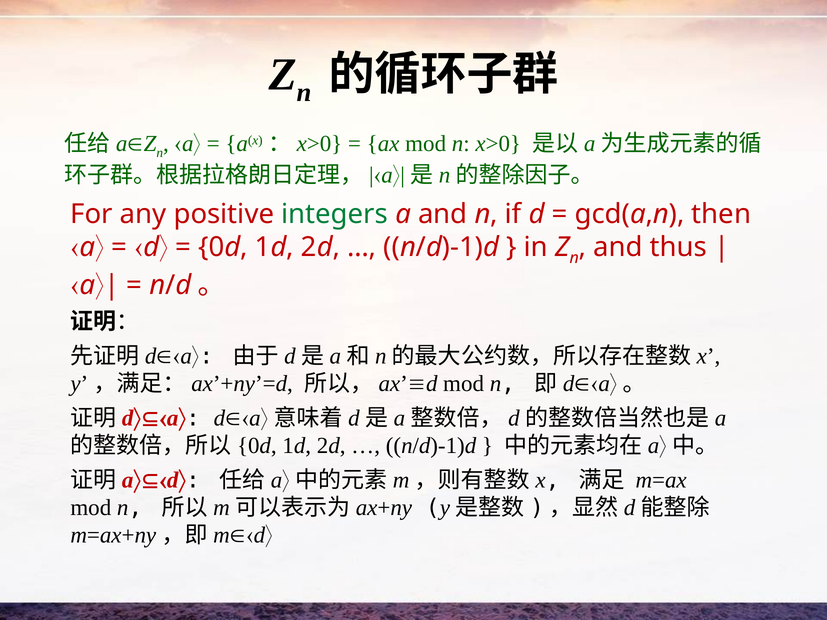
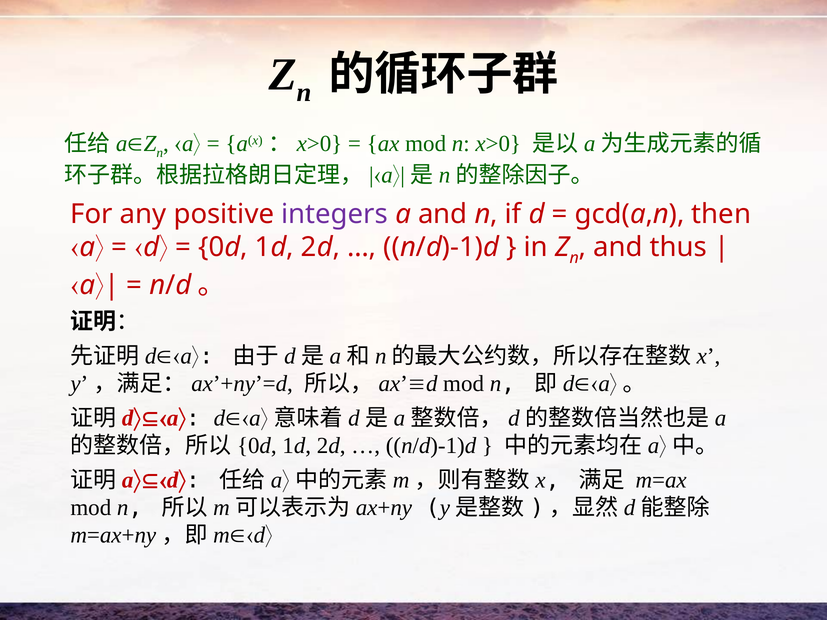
integers colour: green -> purple (335, 214)
